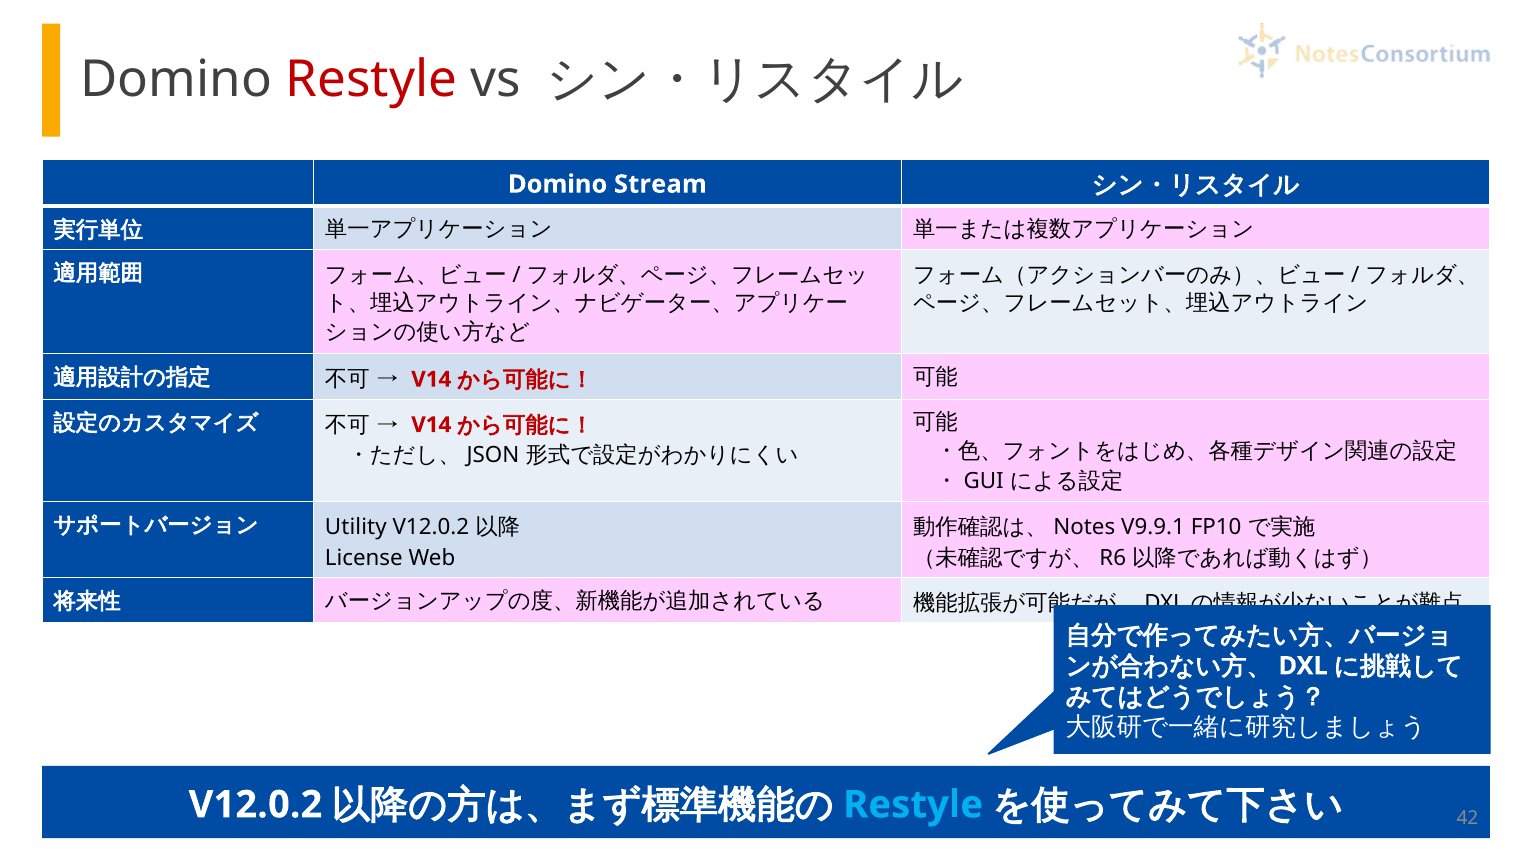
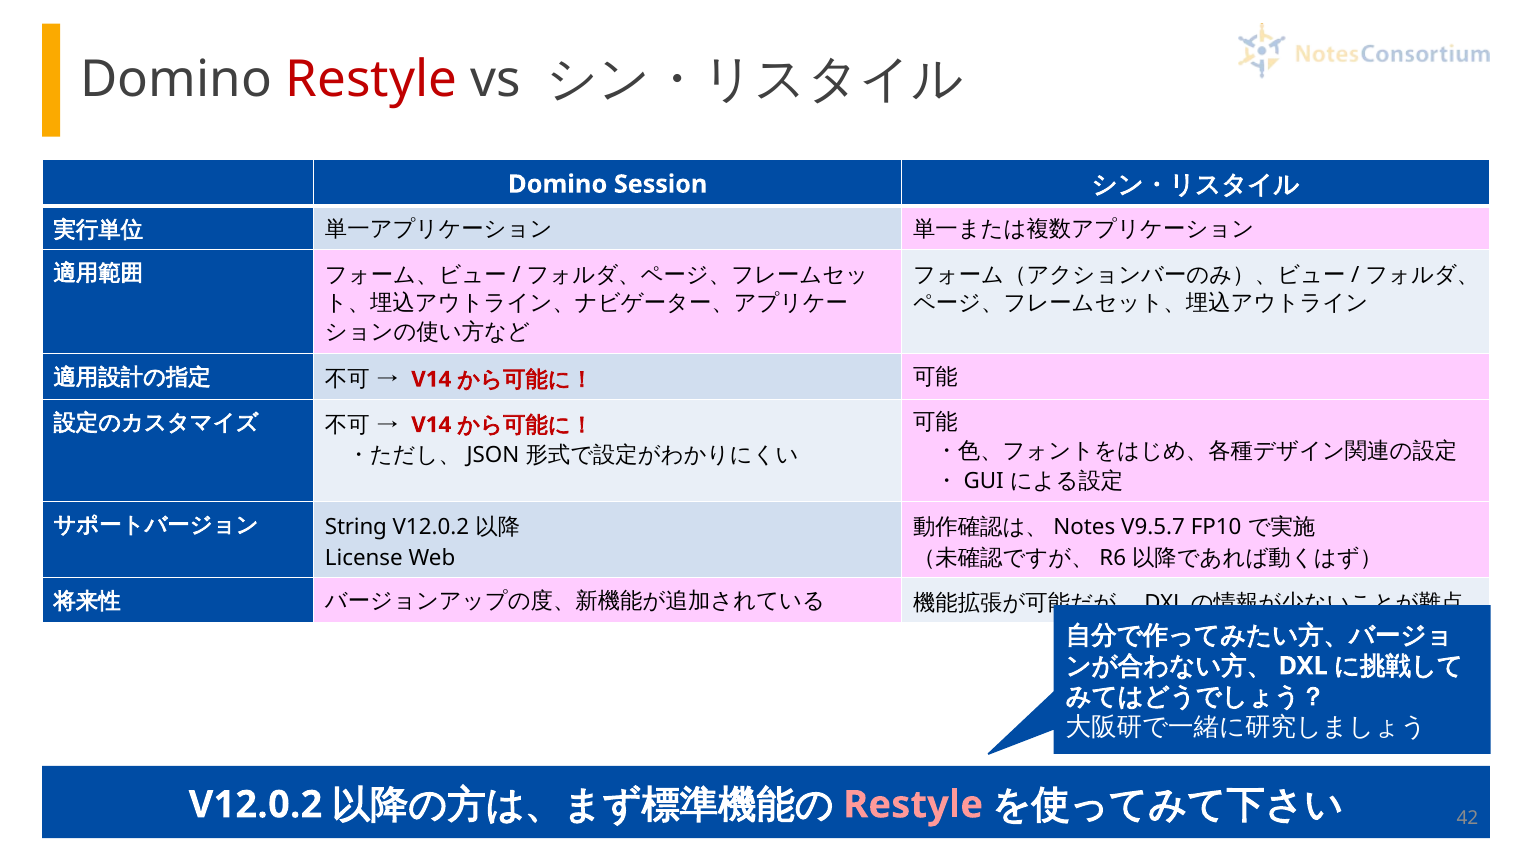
Stream: Stream -> Session (661, 184)
Utility: Utility -> String (356, 527)
V9.9.1: V9.9.1 -> V9.5.7 (1153, 527)
Restyle colour: light blue -> pink (913, 804)
